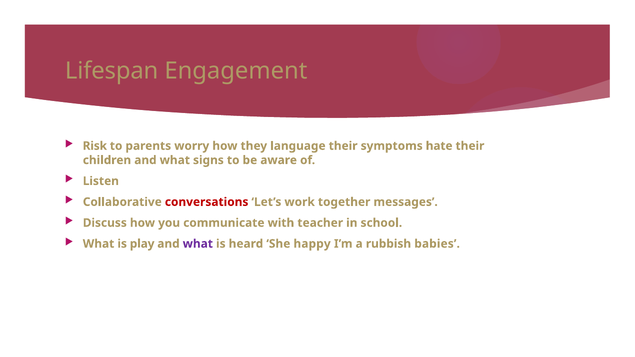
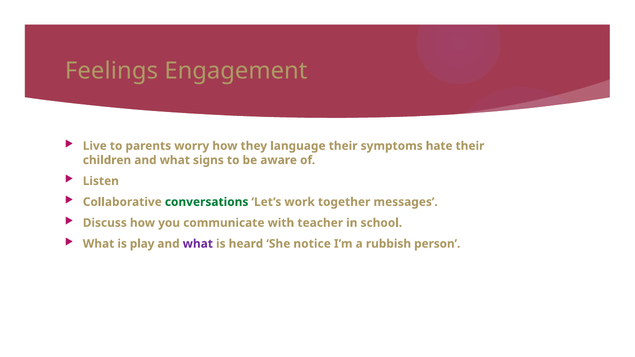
Lifespan: Lifespan -> Feelings (111, 71)
Risk: Risk -> Live (95, 146)
conversations colour: red -> green (207, 202)
happy: happy -> notice (312, 244)
babies: babies -> person (437, 244)
